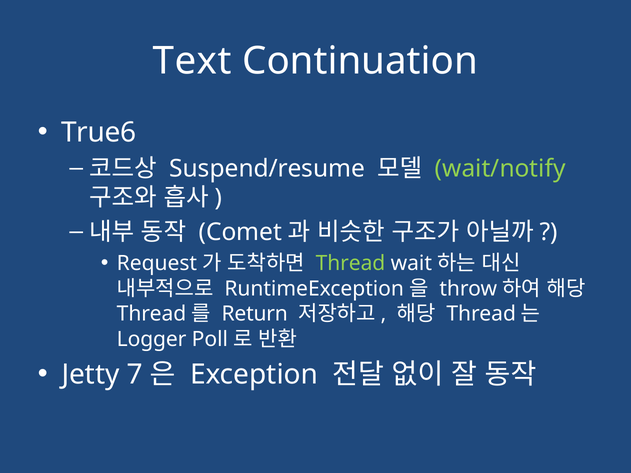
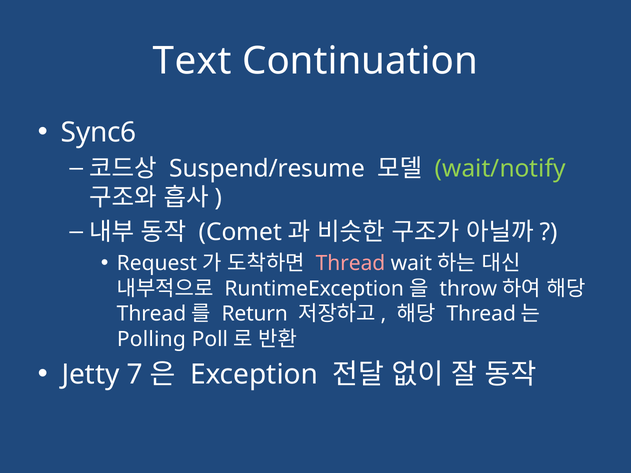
True6: True6 -> Sync6 (99, 132)
Thread colour: light green -> pink (350, 264)
Logger: Logger -> Polling (151, 339)
